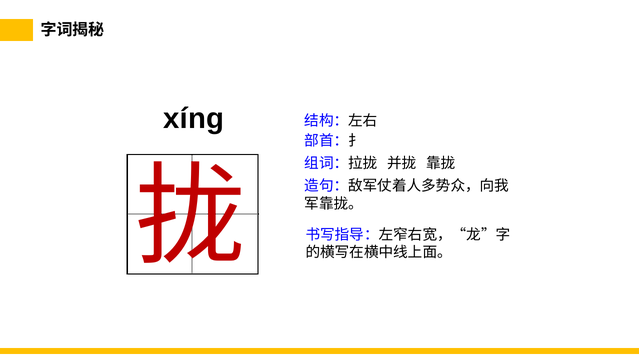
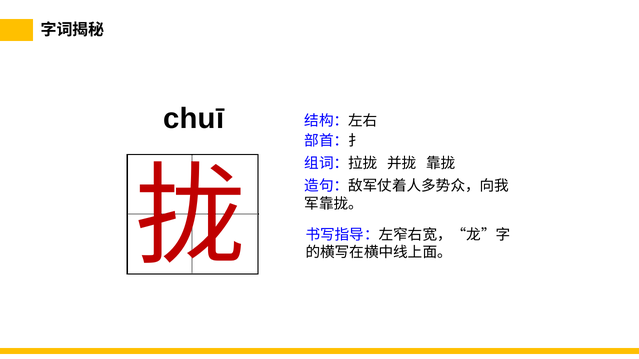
xíng: xíng -> chuī (194, 119)
